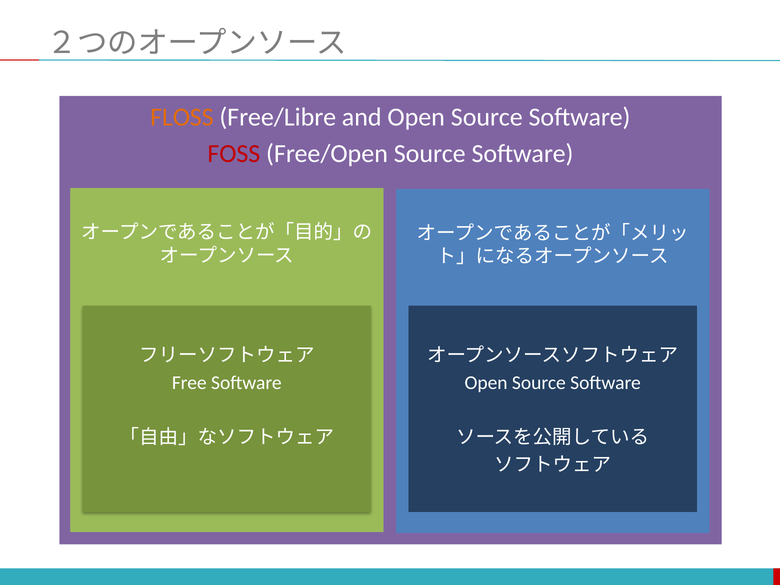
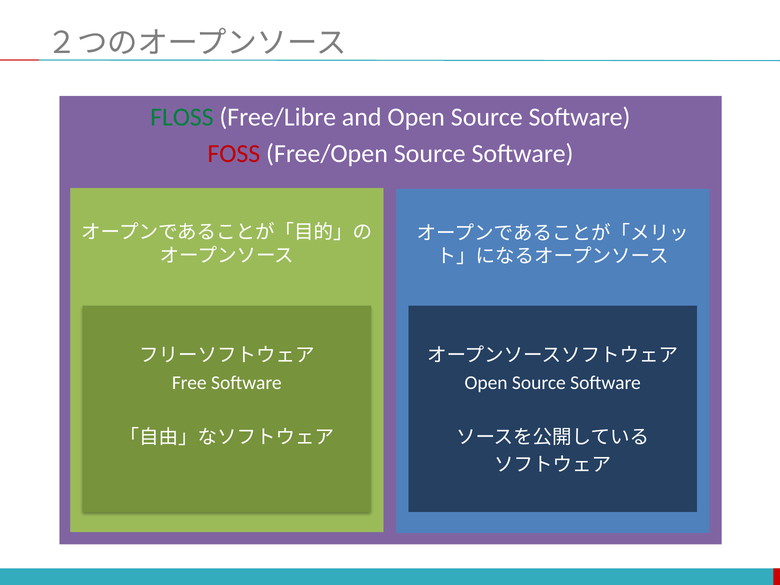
FLOSS colour: orange -> green (182, 117)
